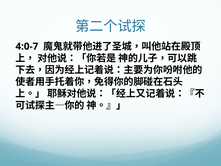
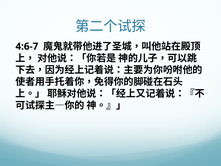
4:0-7: 4:0-7 -> 4:6-7 (27, 46)
